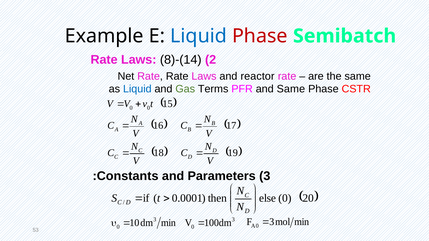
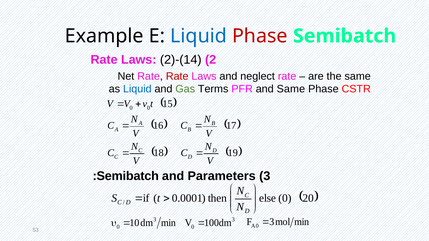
8)-(14: 8)-(14 -> 2)-(14 (181, 60)
Rate colour: black -> red (177, 76)
reactor: reactor -> neglect (258, 76)
Constants: Constants -> Semibatch (128, 176)
